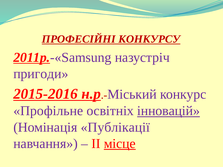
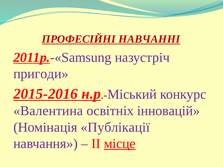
КОНКУРСУ: КОНКУРСУ -> НАВЧАННІ (149, 39)
Профільне: Профільне -> Валентина (48, 111)
інновацій underline: present -> none (168, 111)
